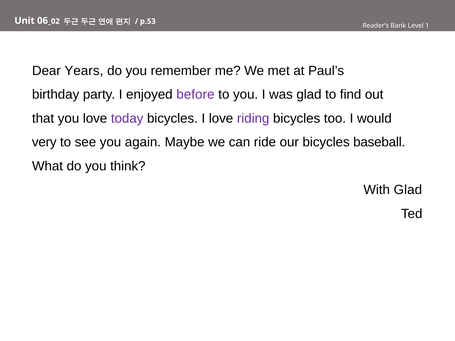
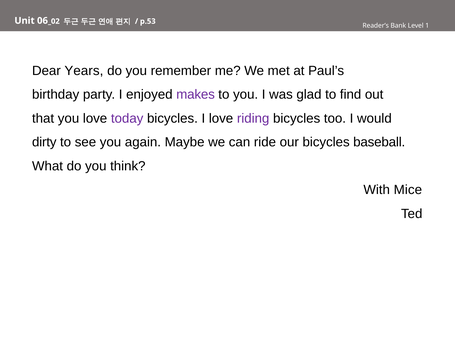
before: before -> makes (196, 95)
very: very -> dirty (44, 142)
With Glad: Glad -> Mice (408, 190)
